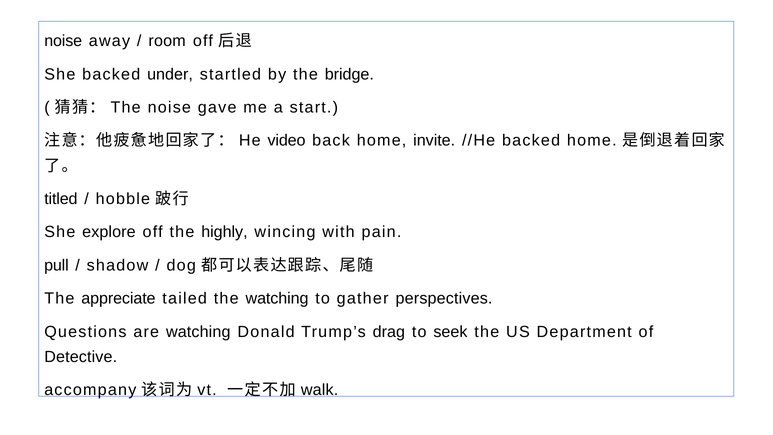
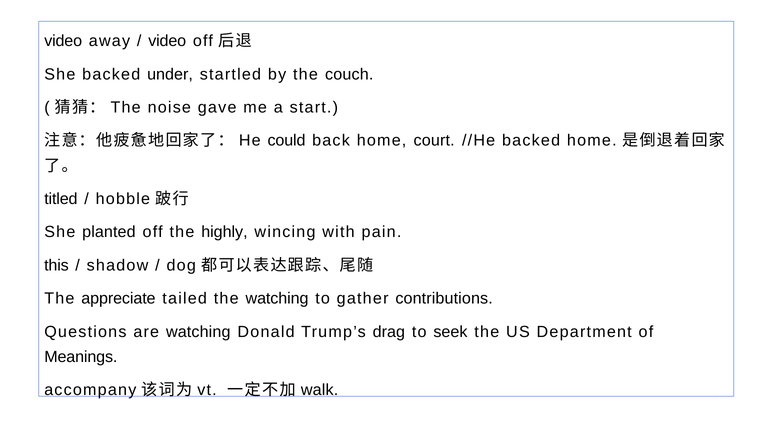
noise: noise -> video (63, 41)
room: room -> video (167, 41)
bridge: bridge -> couch (349, 74)
video: video -> could (287, 141)
invite: invite -> court (434, 141)
explore: explore -> planted (109, 232)
pull: pull -> this (56, 265)
perspectives: perspectives -> contributions (444, 298)
Detective: Detective -> Meanings (81, 357)
